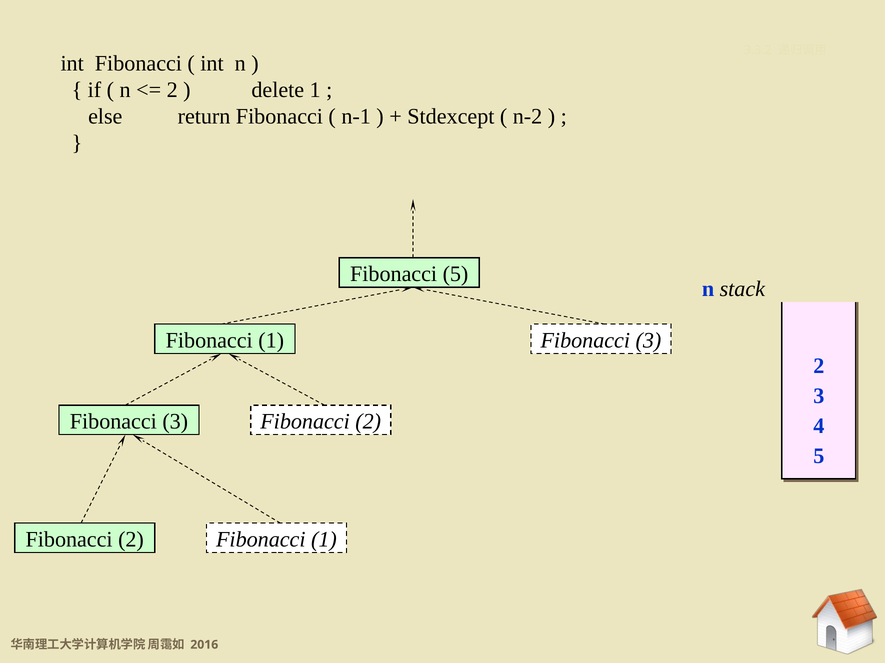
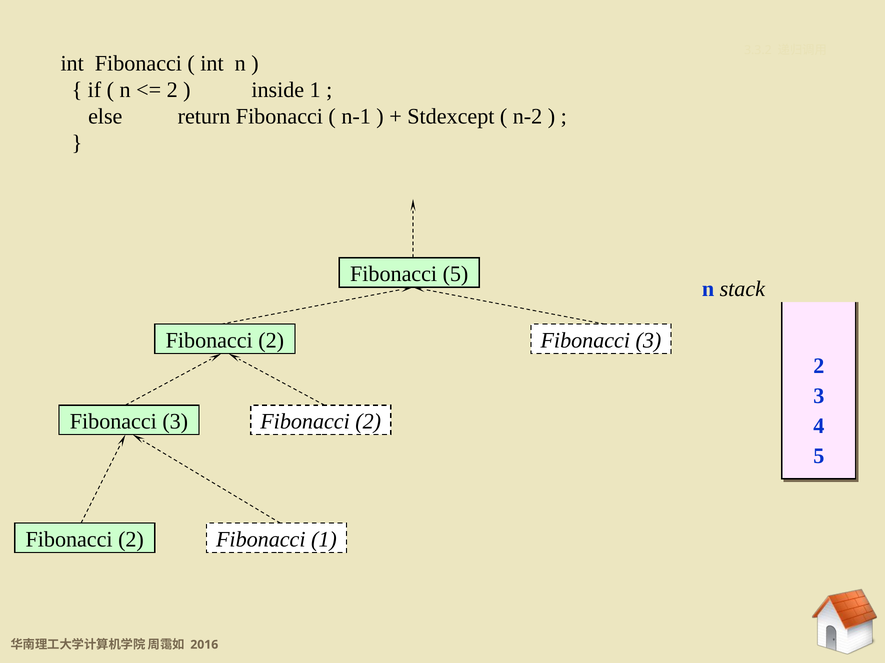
delete: delete -> inside (278, 90)
1: 1 -> 2 (271, 341)
